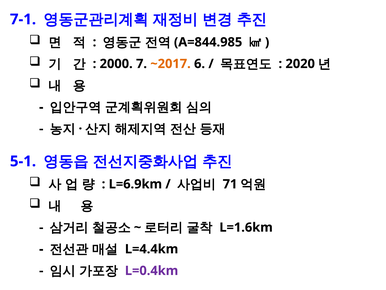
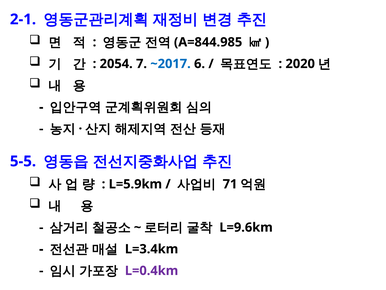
7-1: 7-1 -> 2-1 (23, 19)
2000: 2000 -> 2054 (116, 64)
~2017 colour: orange -> blue (171, 64)
5-1: 5-1 -> 5-5 (23, 161)
L=6.9km: L=6.9km -> L=5.9km (135, 184)
L=1.6km: L=1.6km -> L=9.6km (246, 227)
L=4.4km: L=4.4km -> L=3.4km (152, 249)
